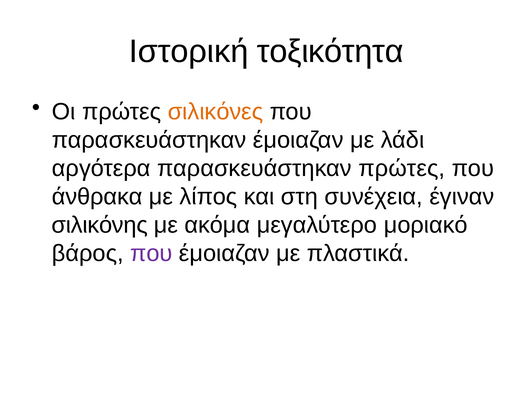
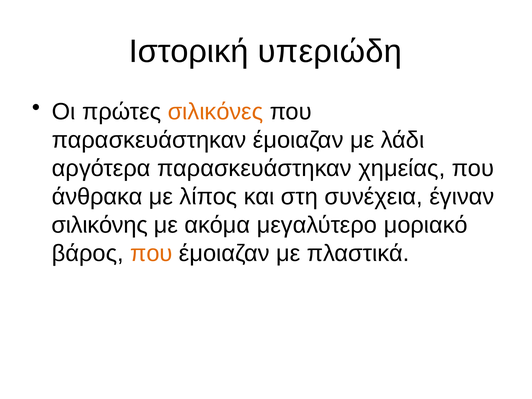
τοξικότητα: τοξικότητα -> υπεριώδη (330, 51)
παρασκευάστηκαν πρώτες: πρώτες -> χημείας (402, 168)
που colour: purple -> orange (151, 254)
